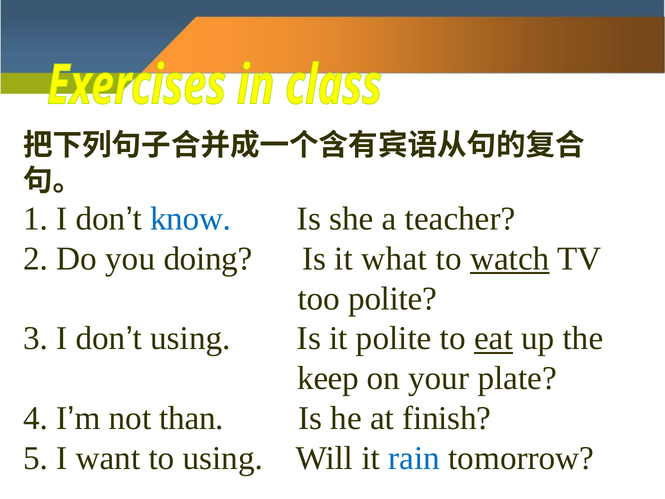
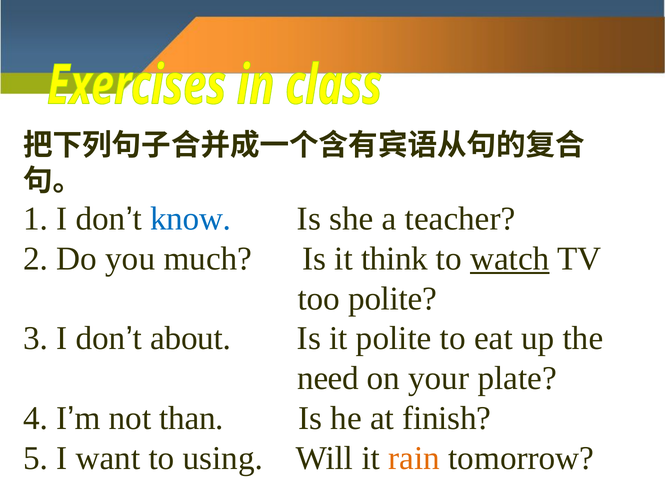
doing: doing -> much (208, 259)
what: what -> think (394, 259)
don’t using: using -> about (191, 338)
eat underline: present -> none (493, 338)
keep: keep -> need (328, 378)
rain colour: blue -> orange (414, 458)
